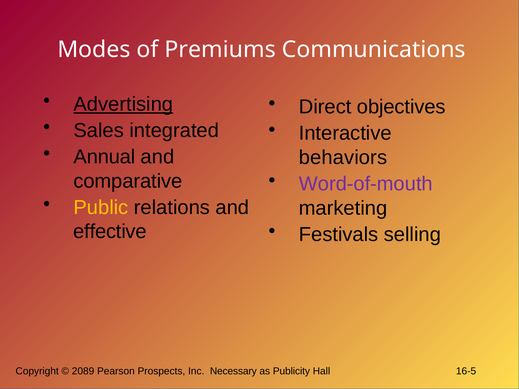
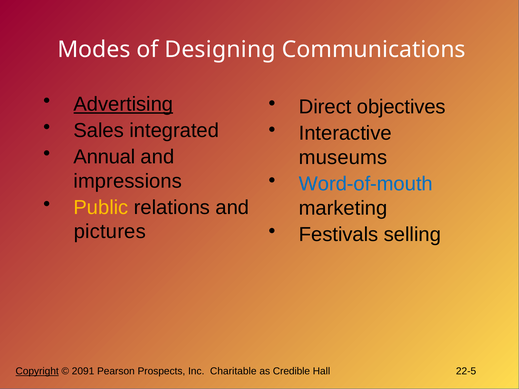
Premiums: Premiums -> Designing (220, 50)
behaviors: behaviors -> museums (343, 158)
comparative: comparative -> impressions (128, 181)
Word-of-mouth colour: purple -> blue (366, 184)
effective: effective -> pictures (110, 232)
Copyright underline: none -> present (37, 372)
2089: 2089 -> 2091 (83, 372)
Necessary: Necessary -> Charitable (233, 372)
Publicity: Publicity -> Credible (291, 372)
16-5: 16-5 -> 22-5 (466, 372)
